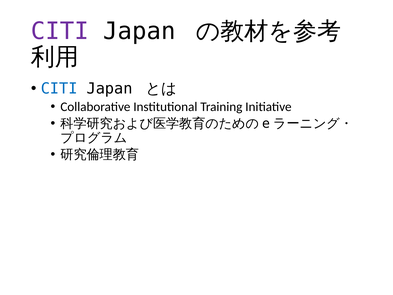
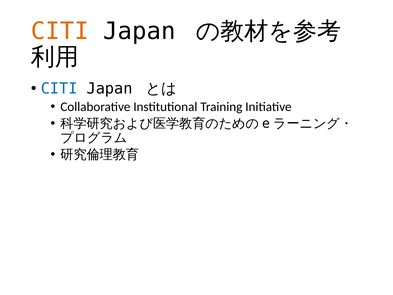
CITI colour: purple -> orange (60, 31)
